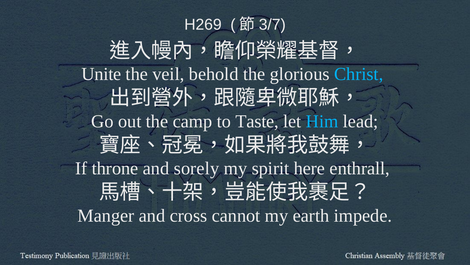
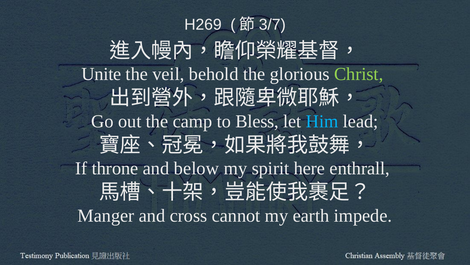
Christ colour: light blue -> light green (359, 74)
Taste: Taste -> Bless (257, 121)
sorely: sorely -> below (196, 168)
